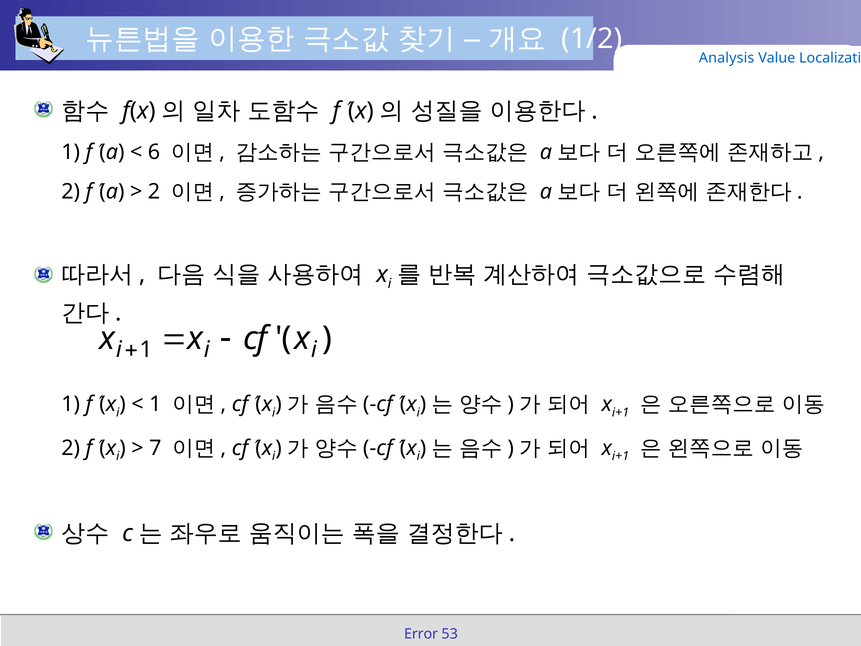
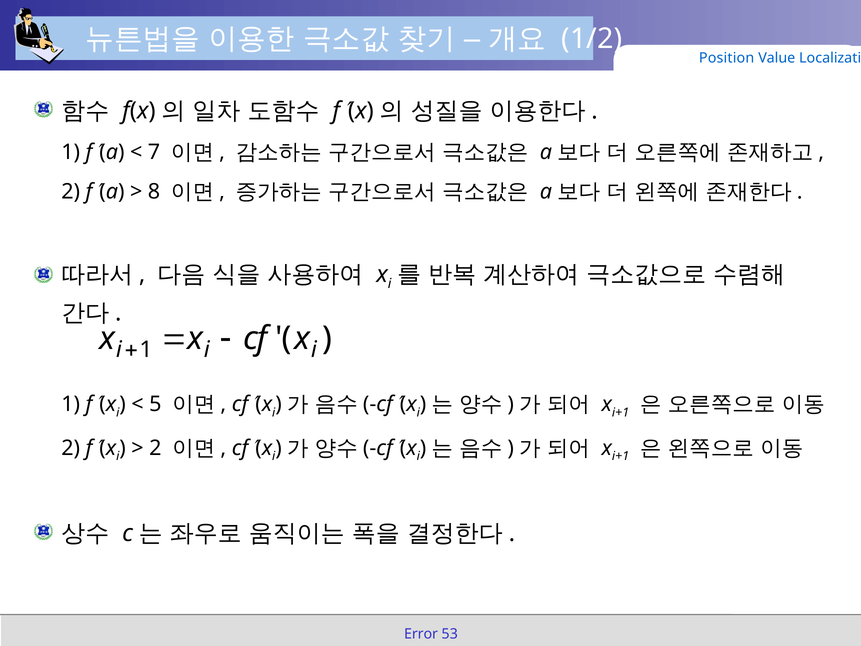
Analysis: Analysis -> Position (727, 58)
6: 6 -> 7 (154, 152)
2: 2 -> 8 (154, 192)
1: 1 -> 5 (155, 404)
7: 7 -> 2 (155, 448)
